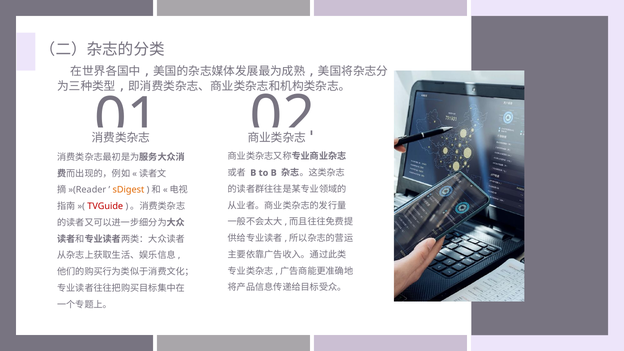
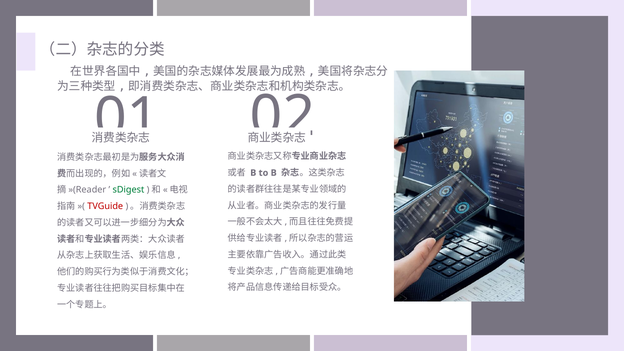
sDigest colour: orange -> green (128, 190)
